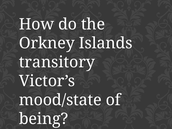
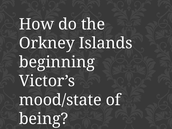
transitory: transitory -> beginning (57, 62)
